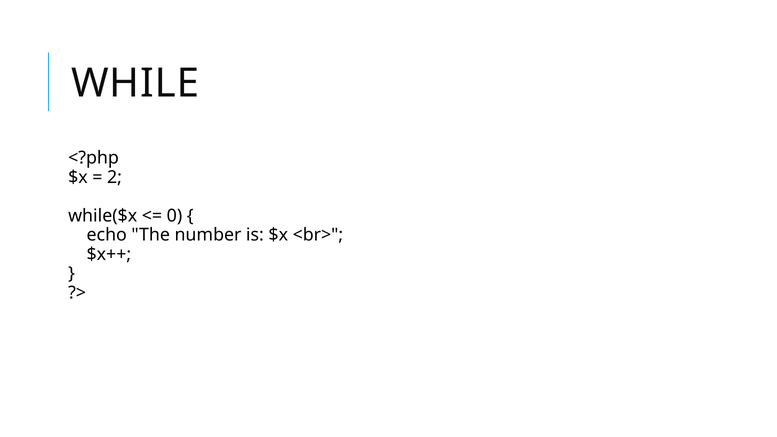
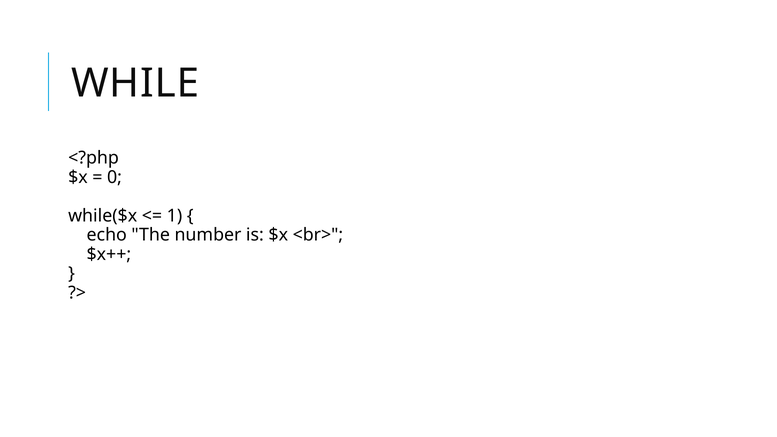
2: 2 -> 0 (115, 177)
0: 0 -> 1 (174, 216)
